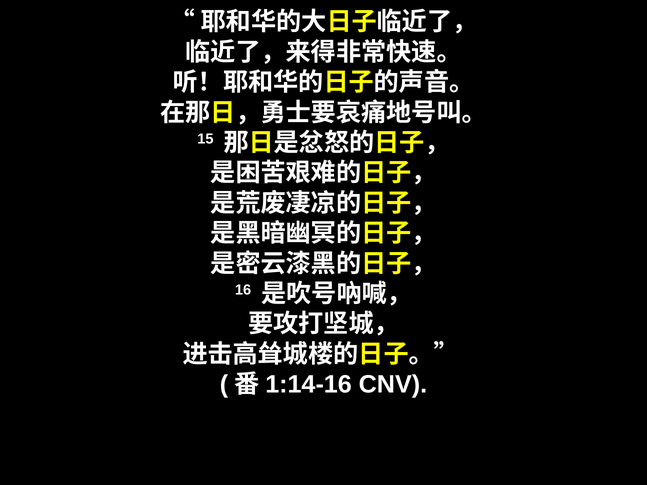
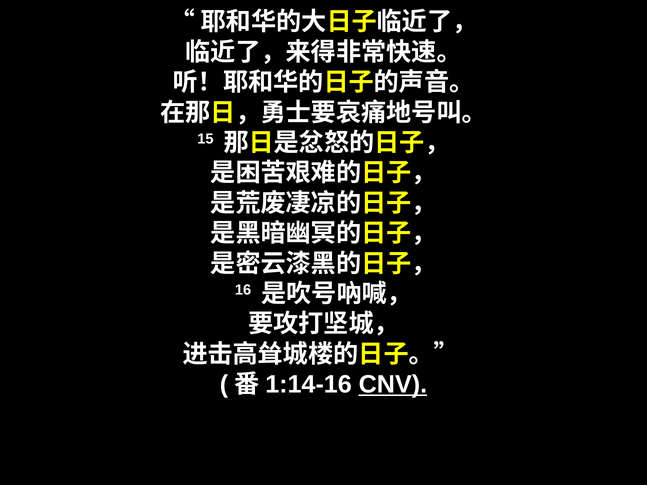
CNV underline: none -> present (393, 385)
